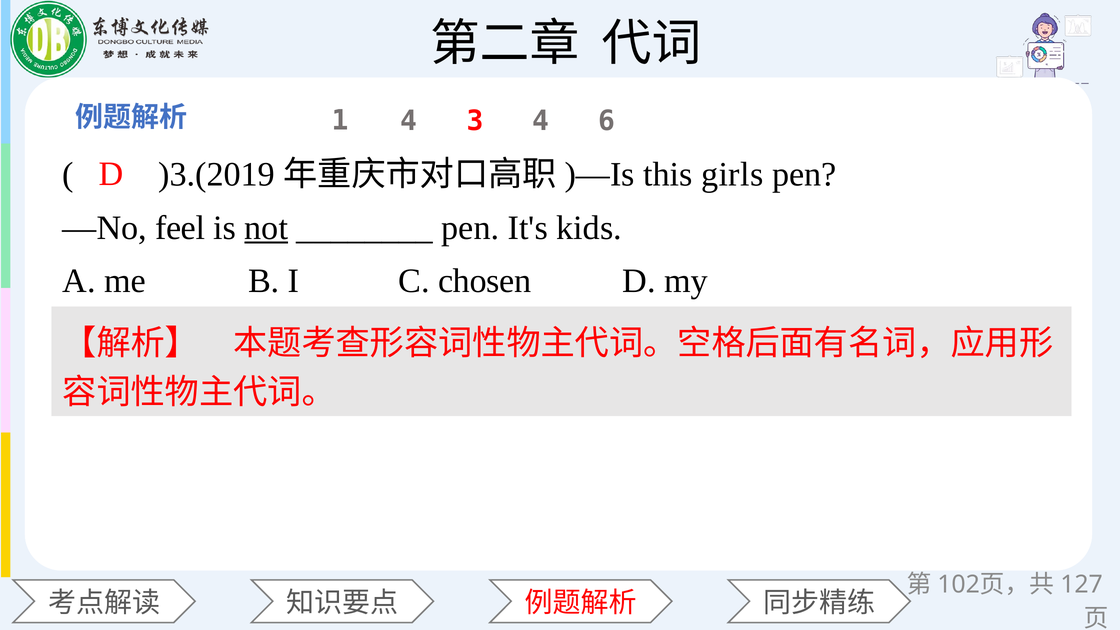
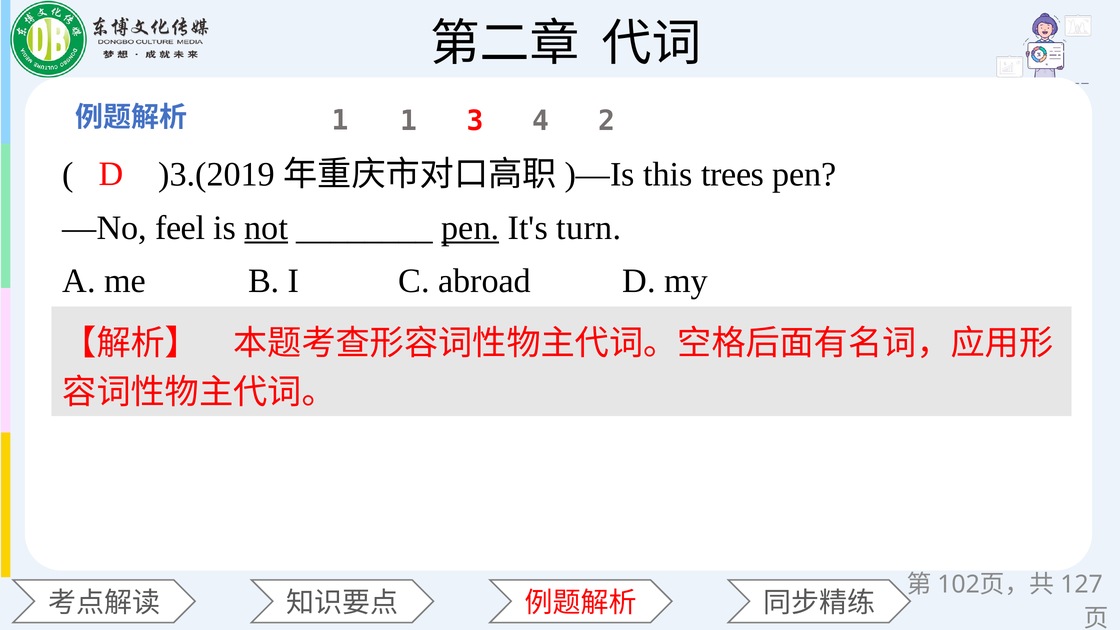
1 4: 4 -> 1 (409, 121)
6: 6 -> 2 (607, 121)
girls: girls -> trees (733, 175)
pen underline: none -> present (470, 228)
kids: kids -> turn (589, 228)
chosen: chosen -> abroad (485, 281)
